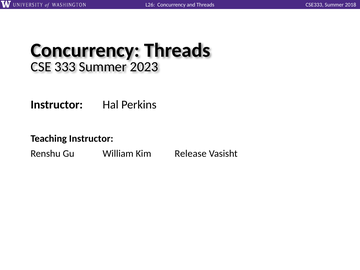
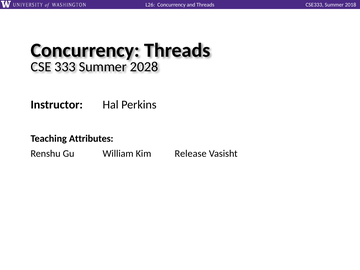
2023: 2023 -> 2028 (144, 67)
Teaching Instructor: Instructor -> Attributes (91, 139)
